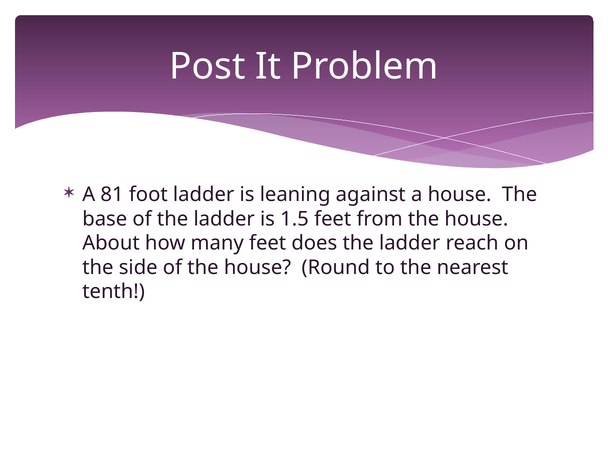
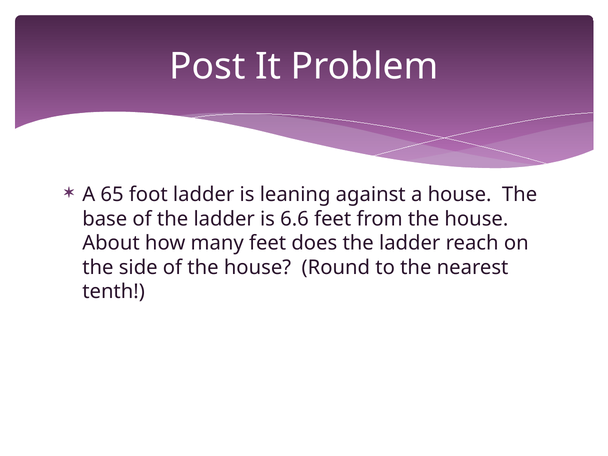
81: 81 -> 65 (112, 195)
1.5: 1.5 -> 6.6 (295, 219)
